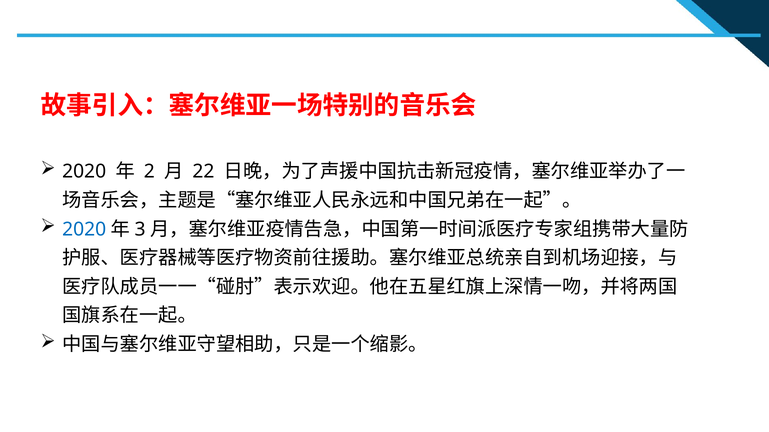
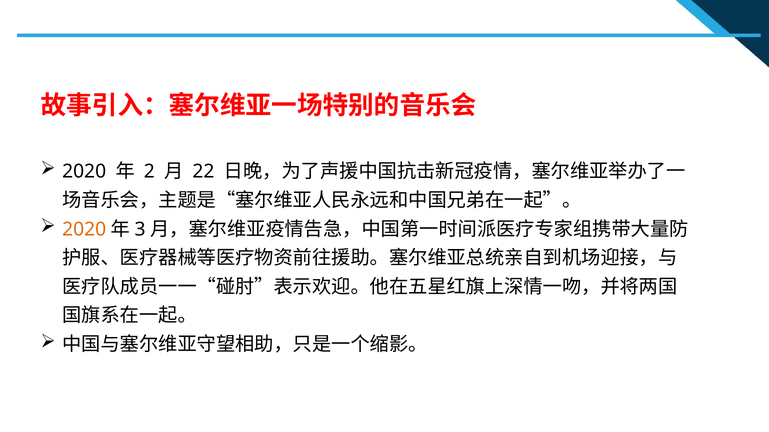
2020 colour: blue -> orange (84, 230)
